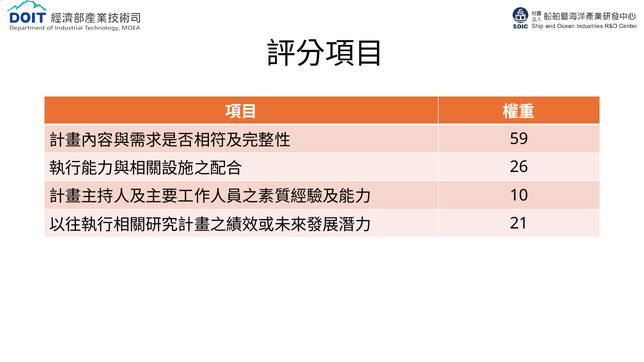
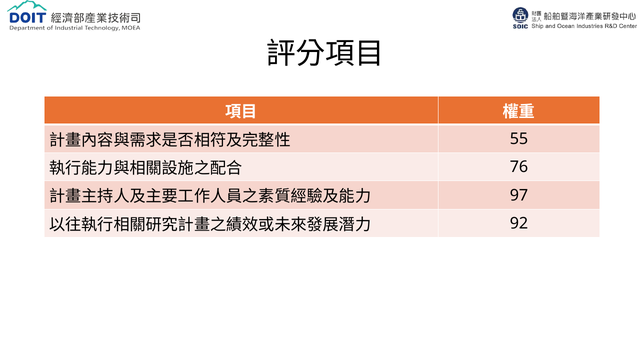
59: 59 -> 55 (519, 139)
26: 26 -> 76 (519, 167)
10: 10 -> 97 (519, 195)
21: 21 -> 92 (519, 224)
